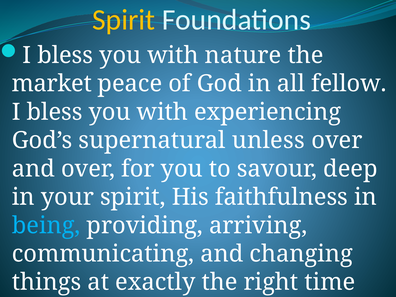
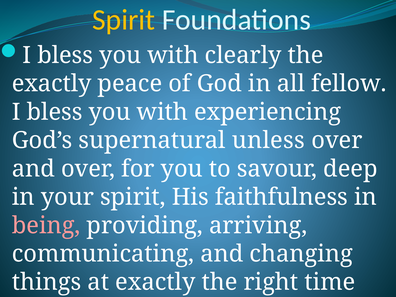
nature: nature -> clearly (243, 55)
market: market -> exactly (52, 84)
being colour: light blue -> pink (46, 225)
